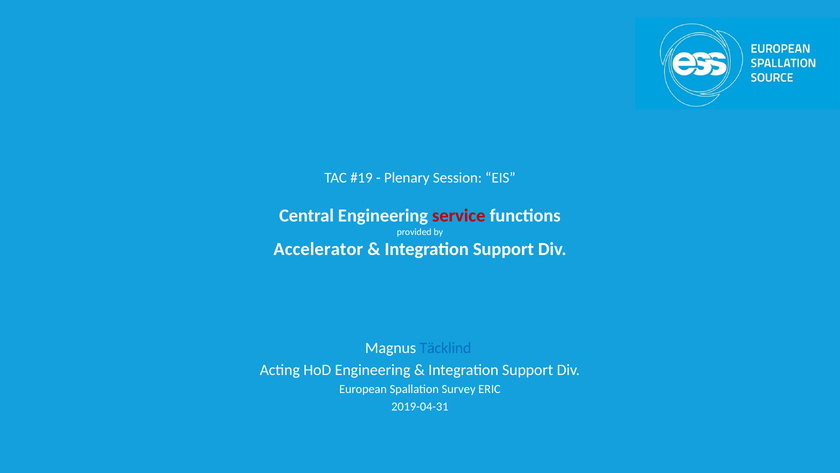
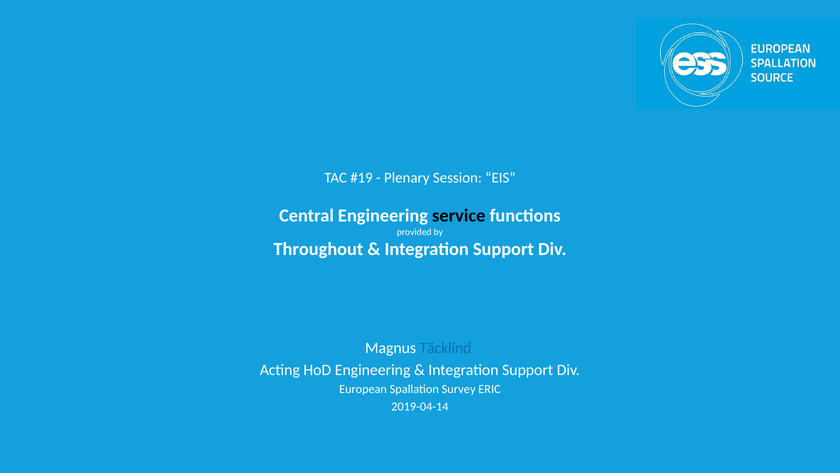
service colour: red -> black (459, 216)
Accelerator: Accelerator -> Throughout (318, 249)
2019-04-31: 2019-04-31 -> 2019-04-14 (420, 406)
